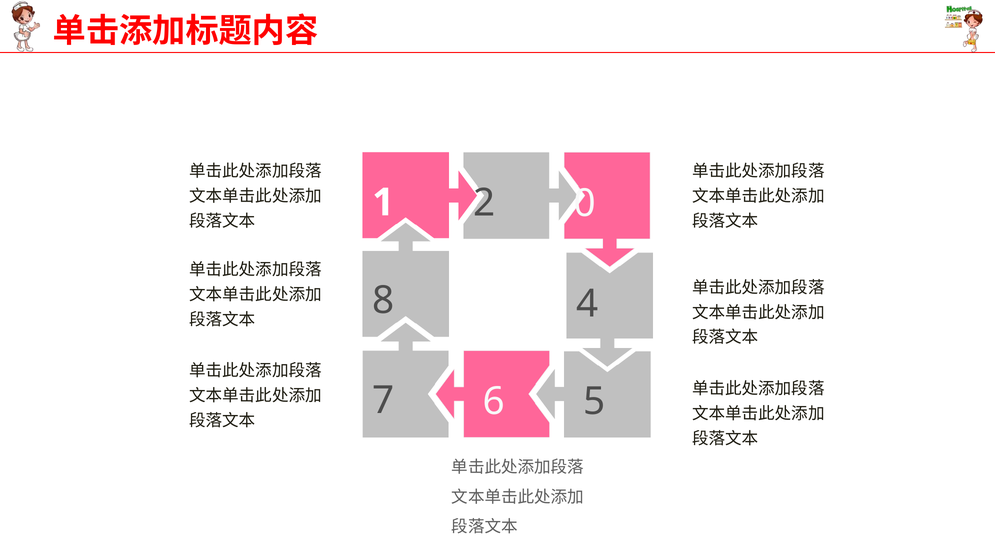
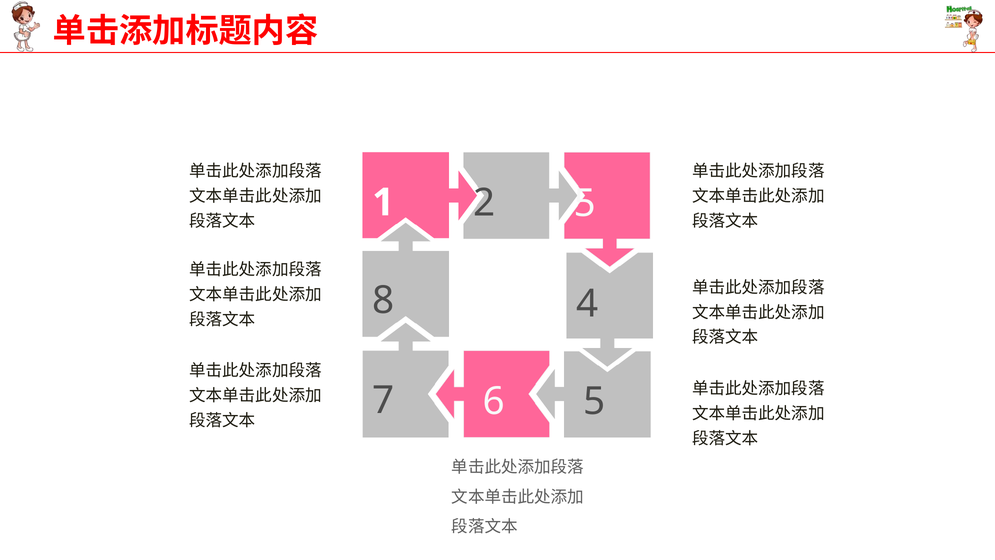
2 0: 0 -> 5 (585, 204)
